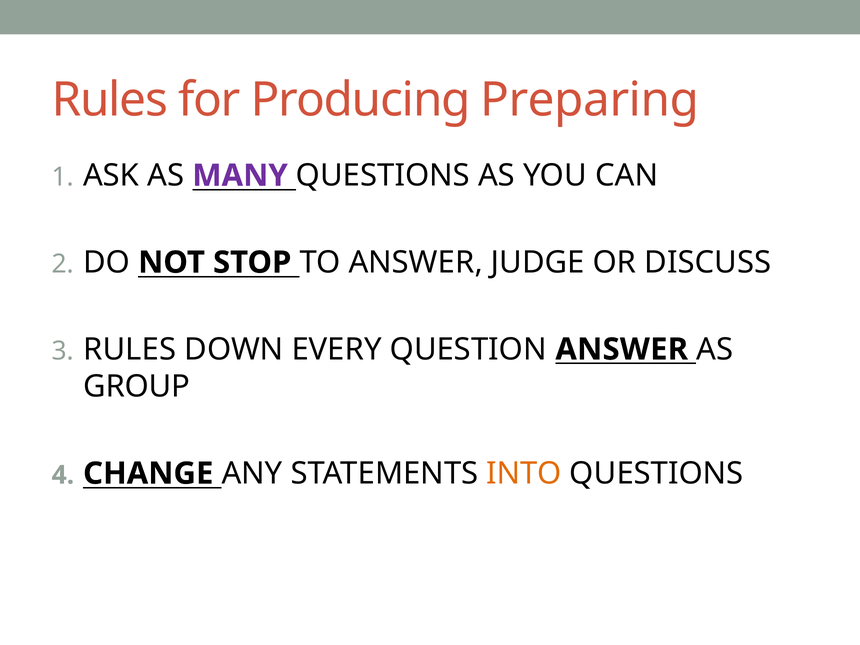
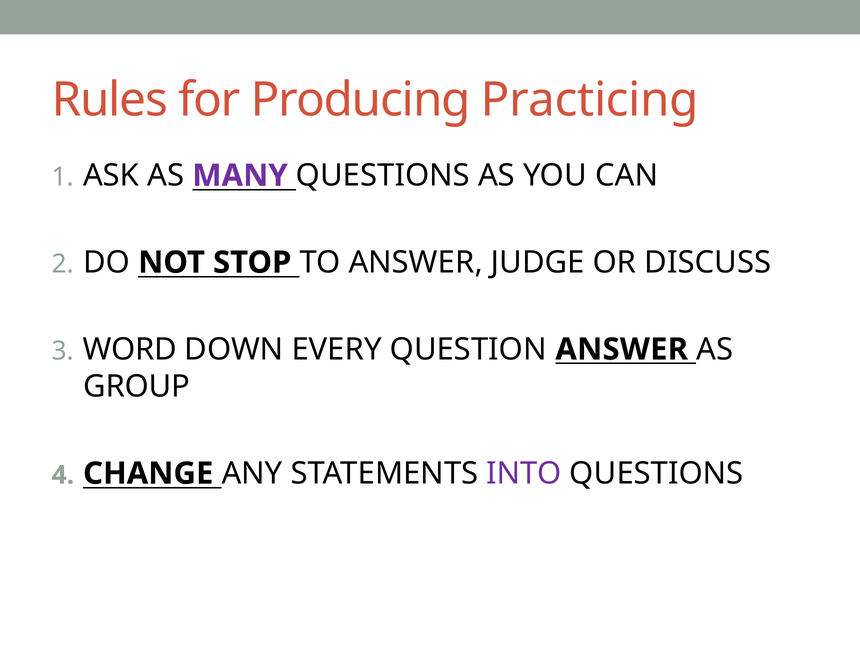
Preparing: Preparing -> Practicing (590, 100)
RULES: RULES -> WORD (130, 349)
INTO colour: orange -> purple (524, 473)
